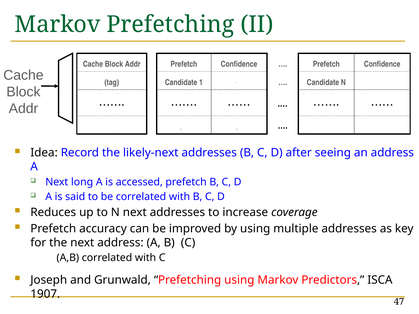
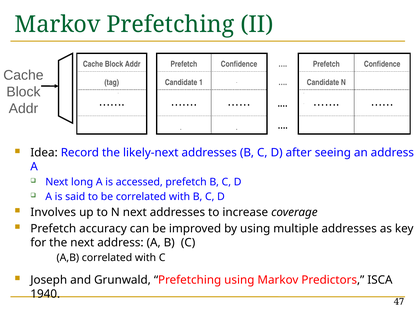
Reduces: Reduces -> Involves (53, 212)
1907: 1907 -> 1940 (45, 294)
